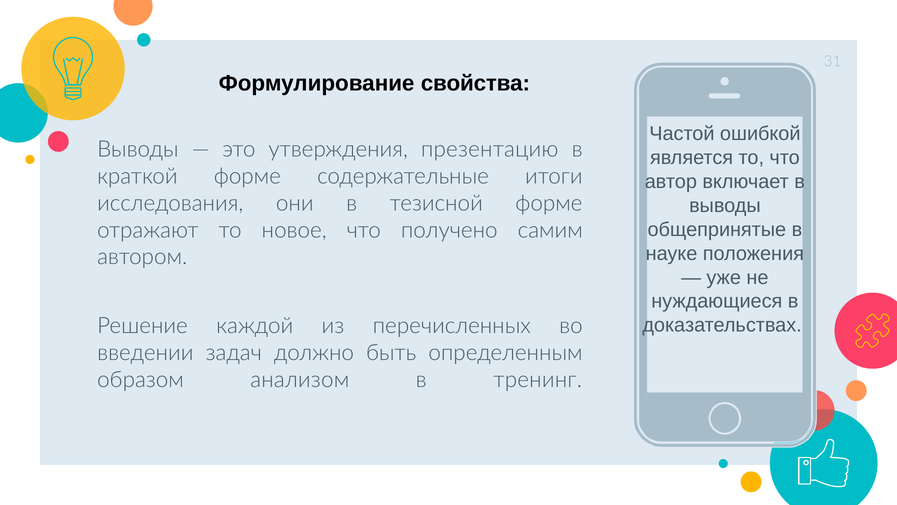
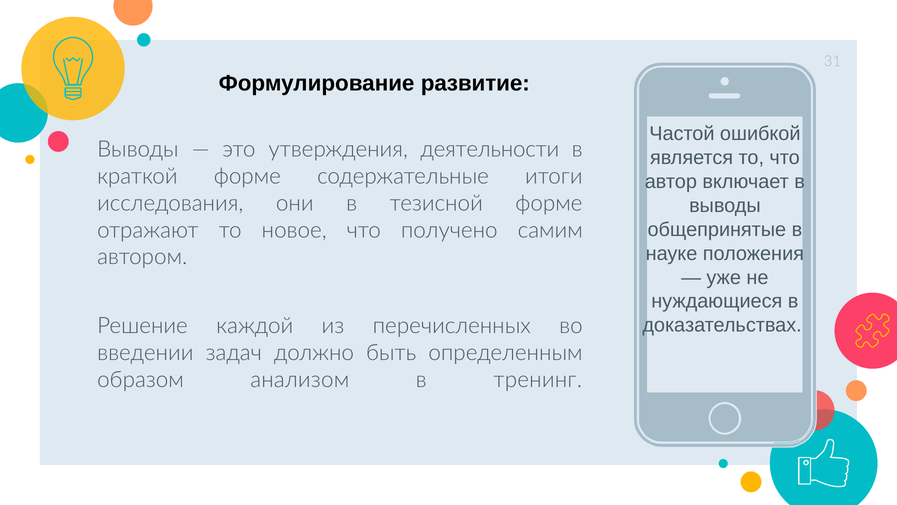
свойства: свойства -> развитие (475, 83)
презентацию: презентацию -> деятельности (490, 149)
